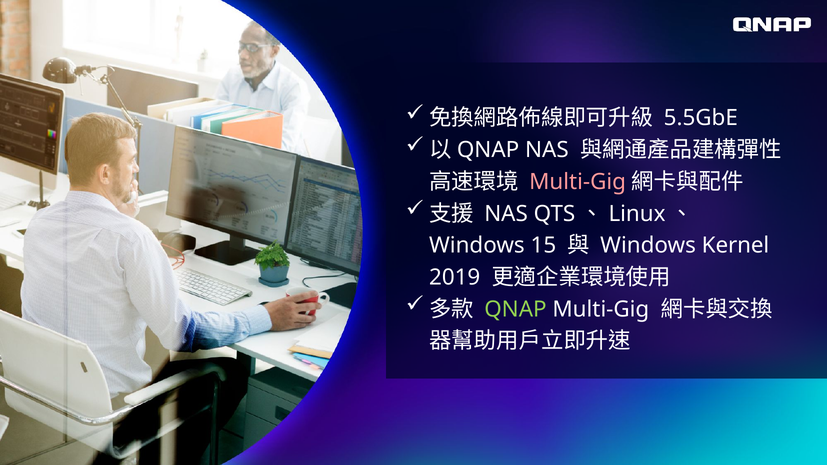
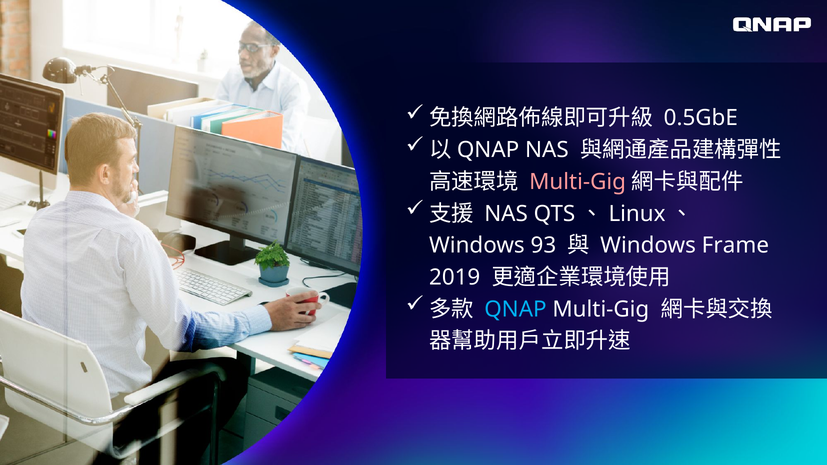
5.5GbE: 5.5GbE -> 0.5GbE (701, 118)
15: 15 -> 93 (543, 246)
Kernel: Kernel -> Frame (735, 246)
QNAP colour: light green -> light blue (515, 309)
